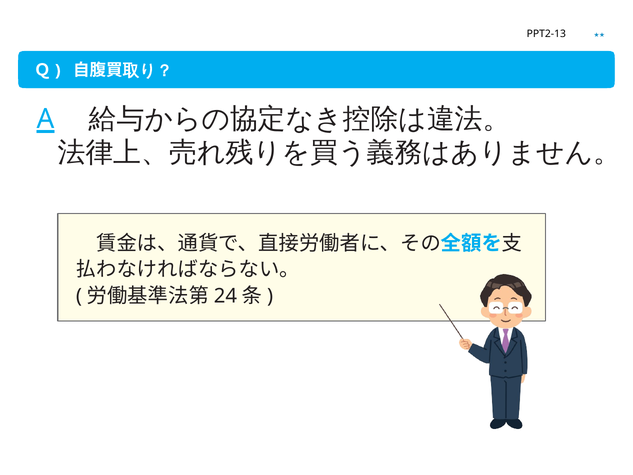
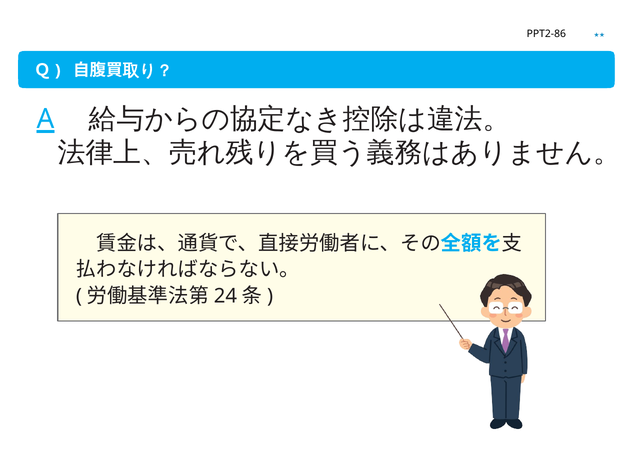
PPT2-13: PPT2-13 -> PPT2-86 (546, 34)
